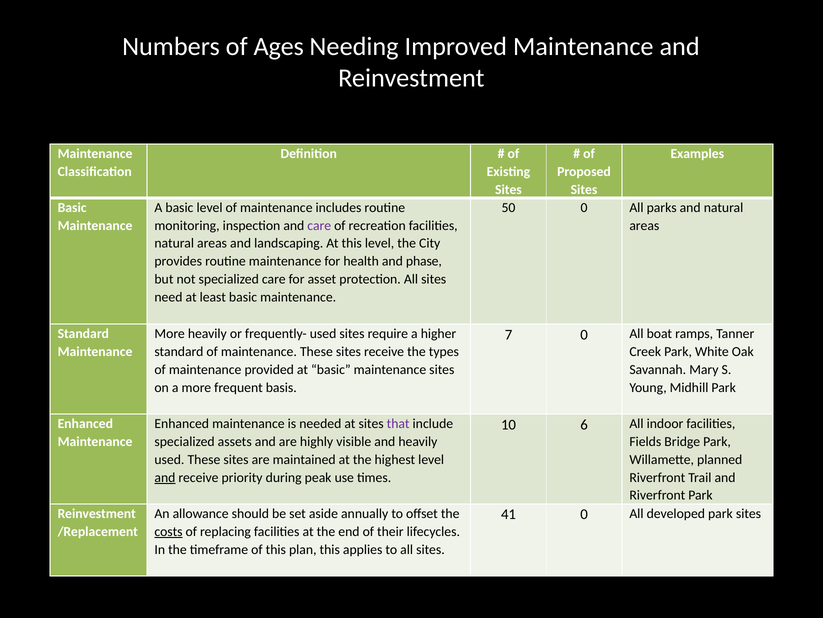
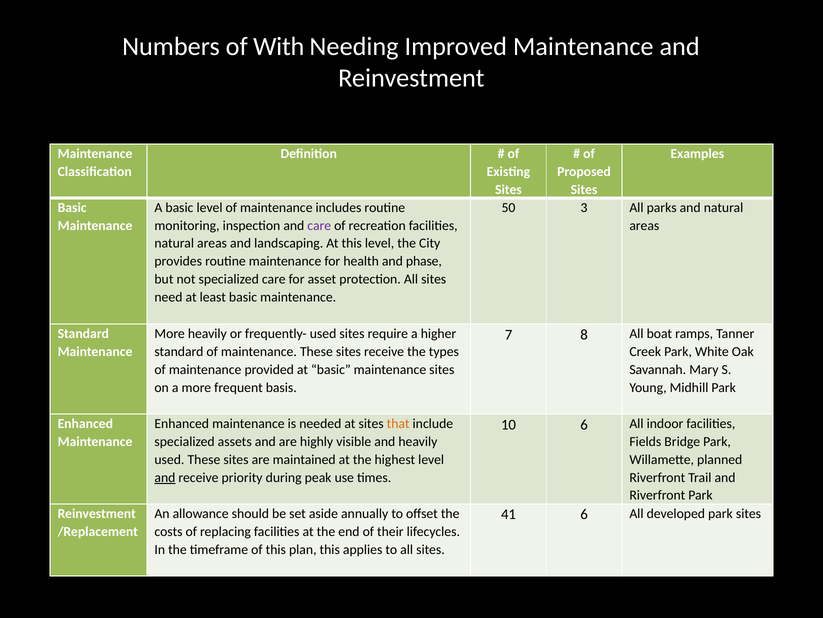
Ages: Ages -> With (279, 46)
50 0: 0 -> 3 (584, 207)
7 0: 0 -> 8 (584, 334)
that colour: purple -> orange (398, 423)
41 0: 0 -> 6 (584, 514)
costs underline: present -> none (169, 531)
